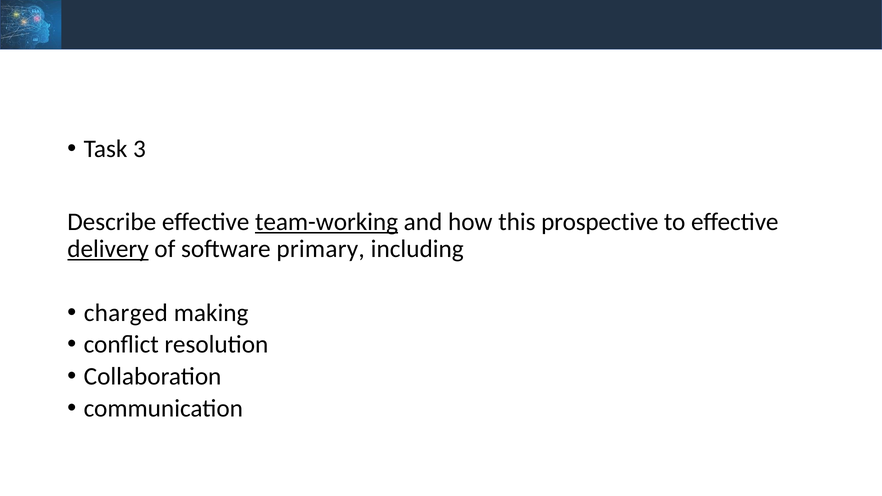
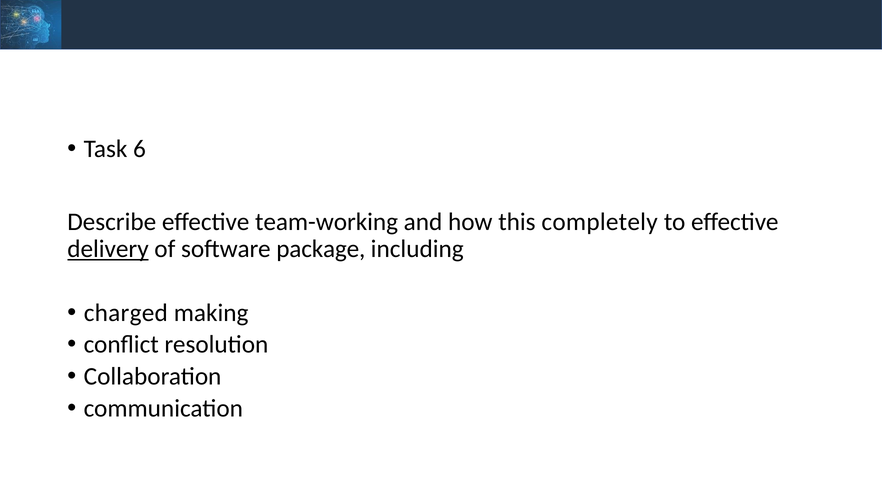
3: 3 -> 6 (140, 149)
team-working underline: present -> none (327, 222)
prospective: prospective -> completely (600, 222)
primary: primary -> package (321, 249)
